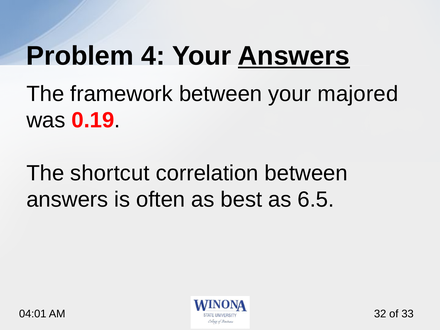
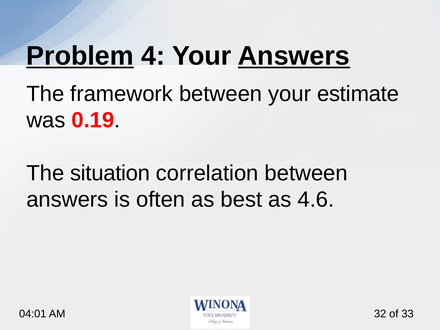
Problem underline: none -> present (80, 56)
majored: majored -> estimate (358, 94)
shortcut: shortcut -> situation (110, 173)
6.5: 6.5 -> 4.6 (316, 200)
